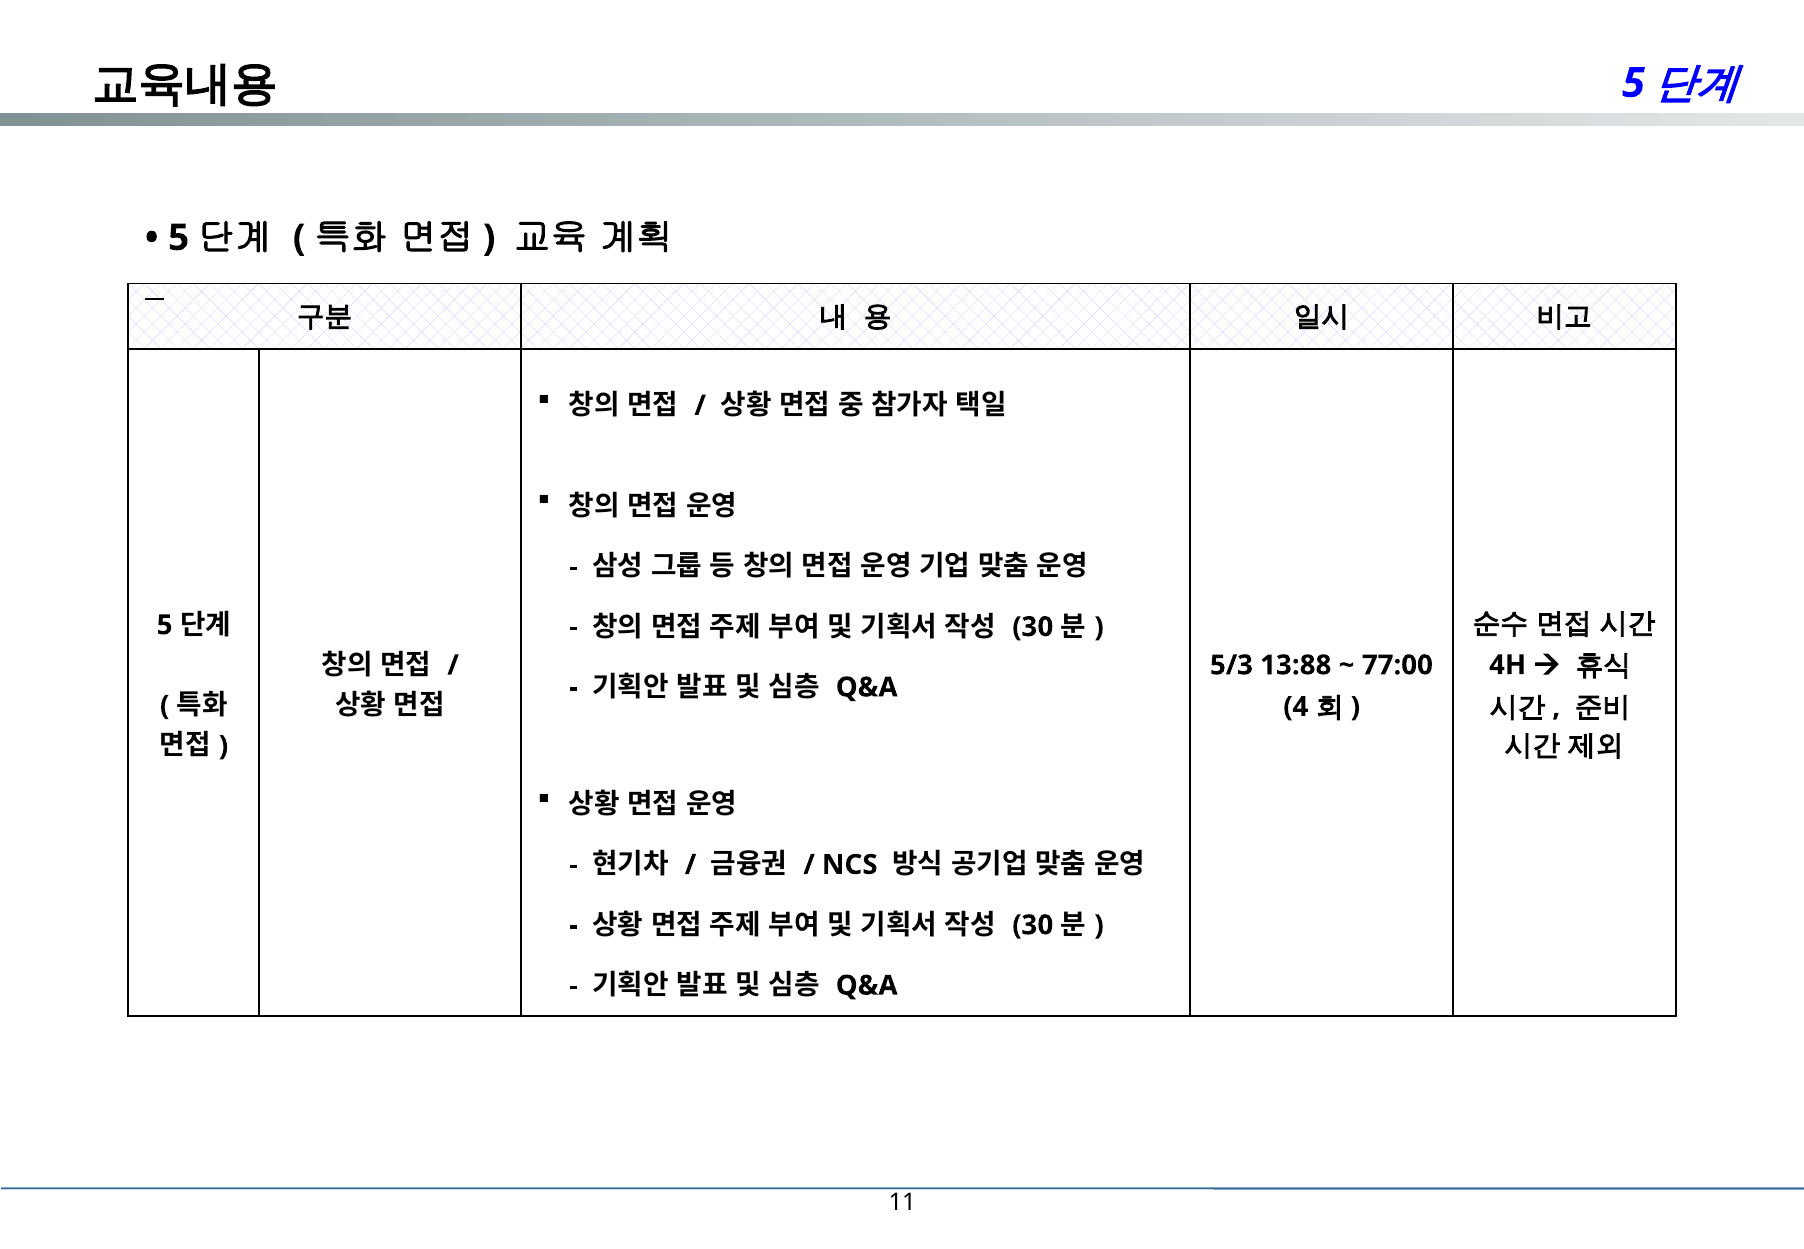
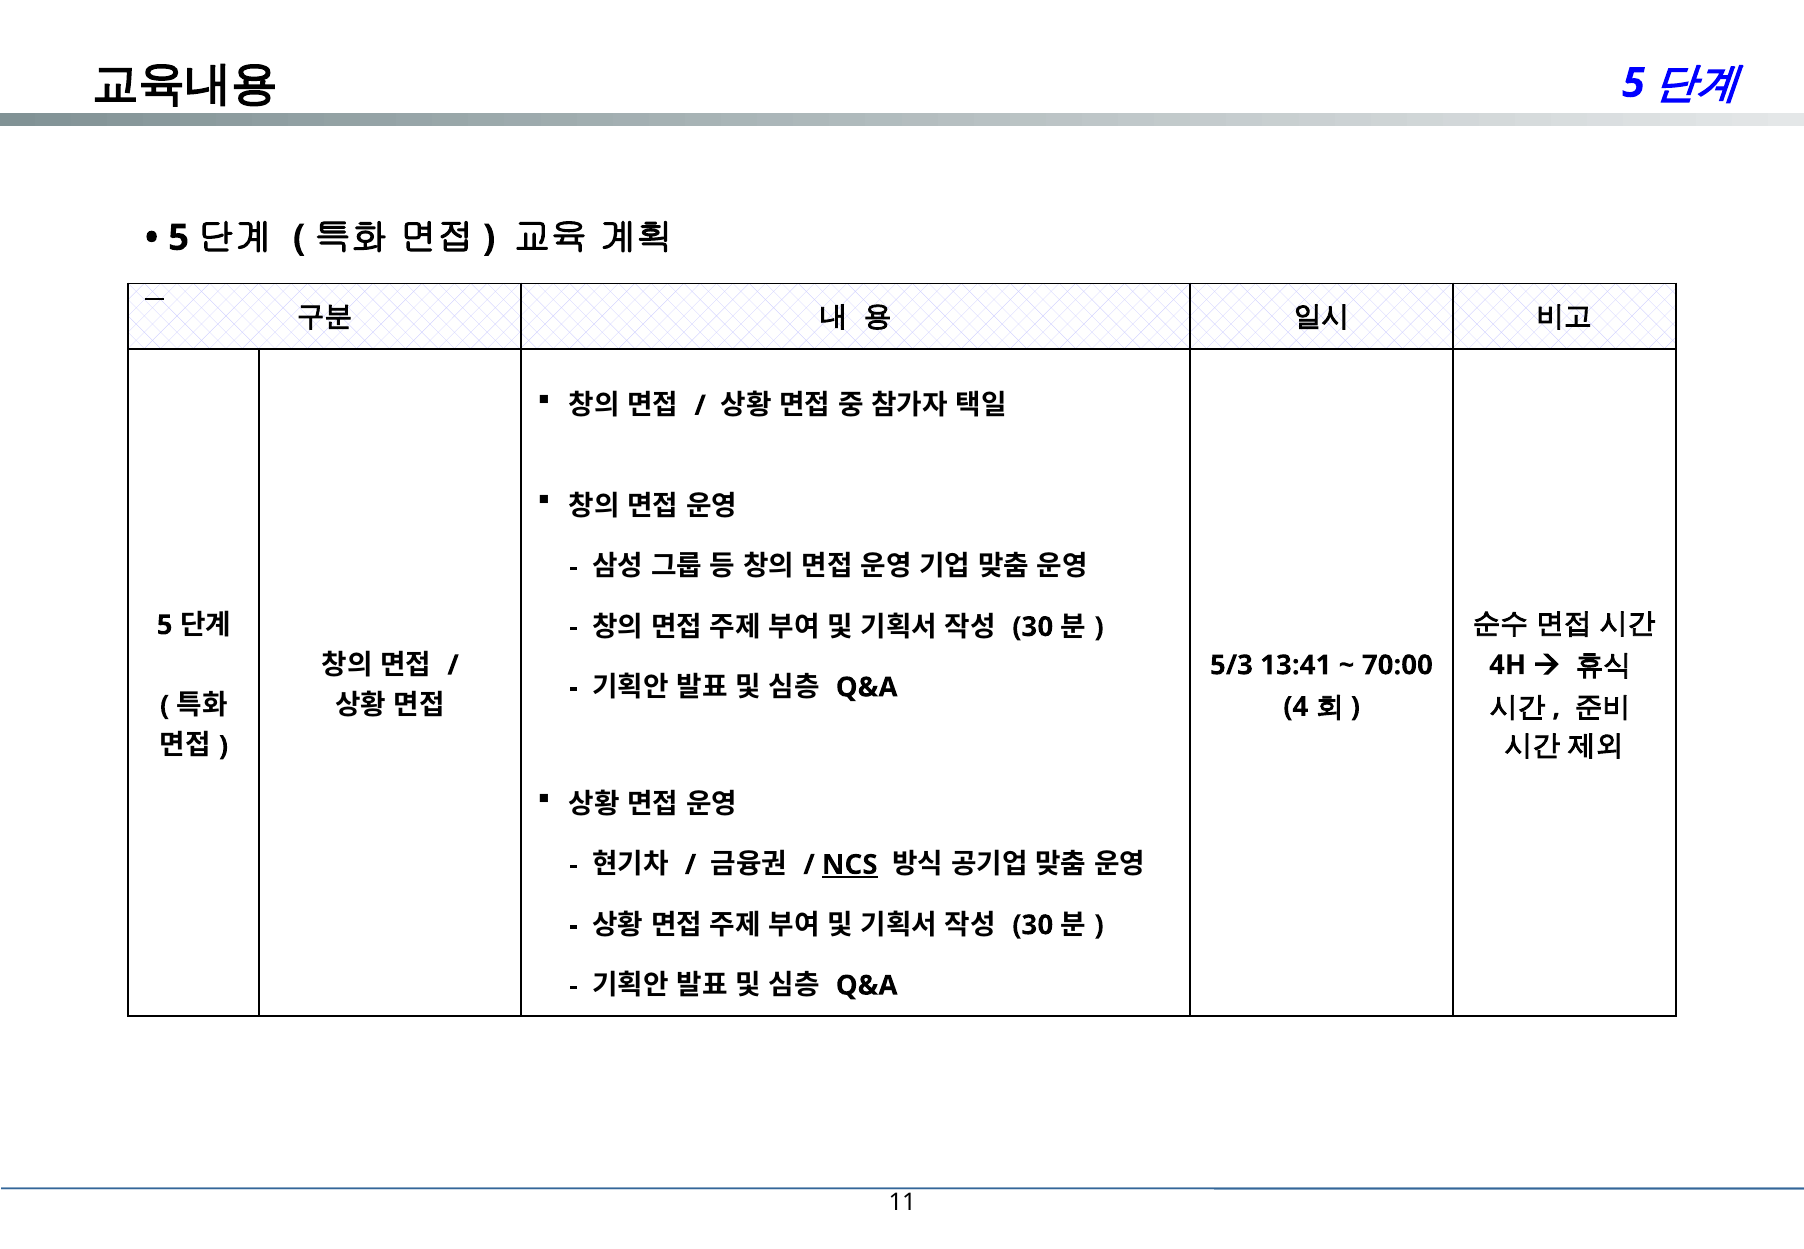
13:88: 13:88 -> 13:41 (1296, 665)
77:00: 77:00 -> 70:00 (1397, 665)
NCS underline: none -> present (850, 865)
